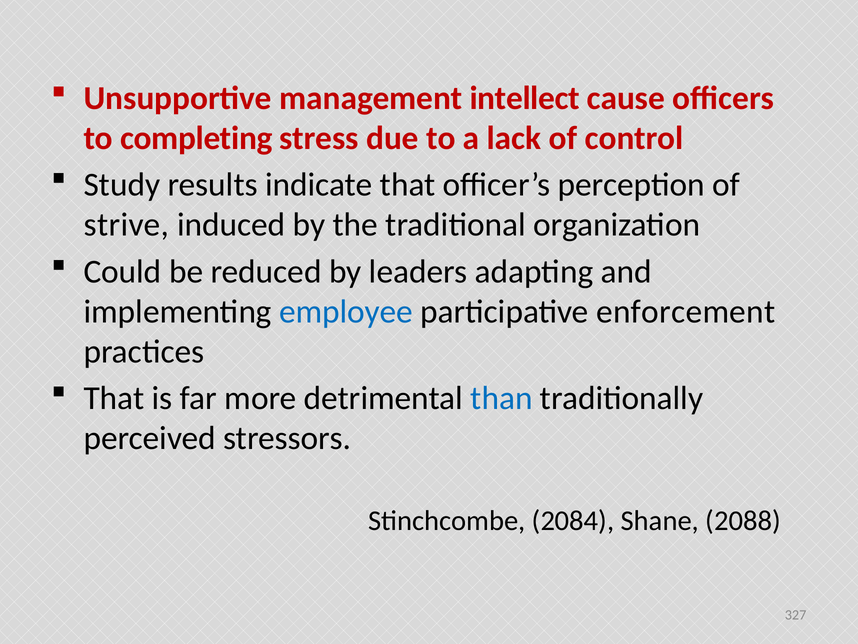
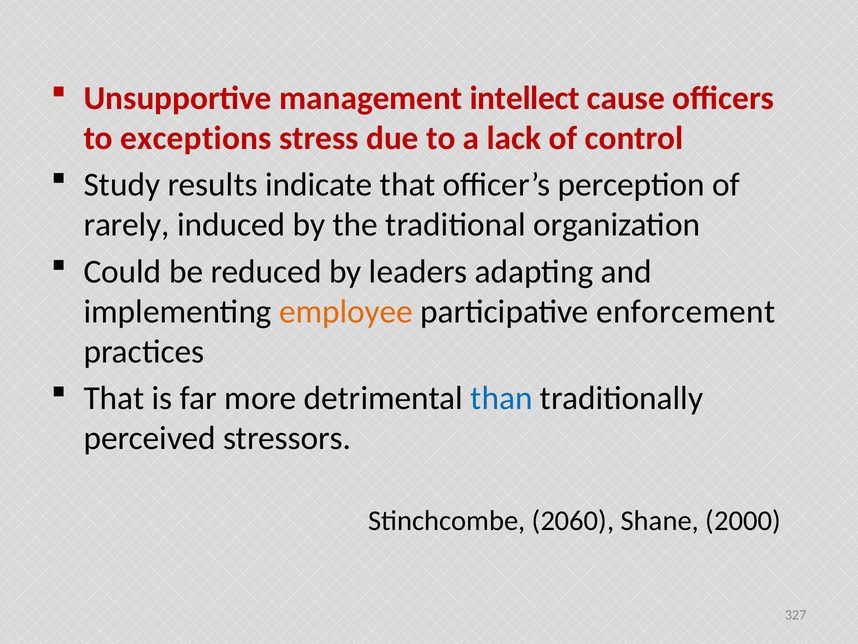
completing: completing -> exceptions (196, 138)
strive: strive -> rarely (127, 225)
employee colour: blue -> orange (346, 311)
2084: 2084 -> 2060 (573, 520)
2088: 2088 -> 2000 (743, 520)
